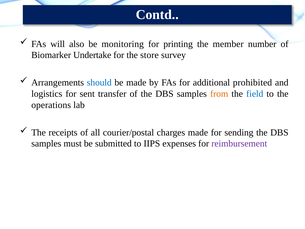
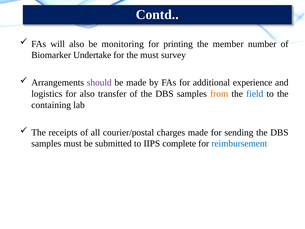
the store: store -> must (149, 55)
should colour: blue -> purple (99, 83)
prohibited: prohibited -> experience (253, 83)
for sent: sent -> also (87, 94)
operations: operations -> containing (51, 105)
expenses: expenses -> complete (179, 144)
reimbursement colour: purple -> blue (239, 144)
